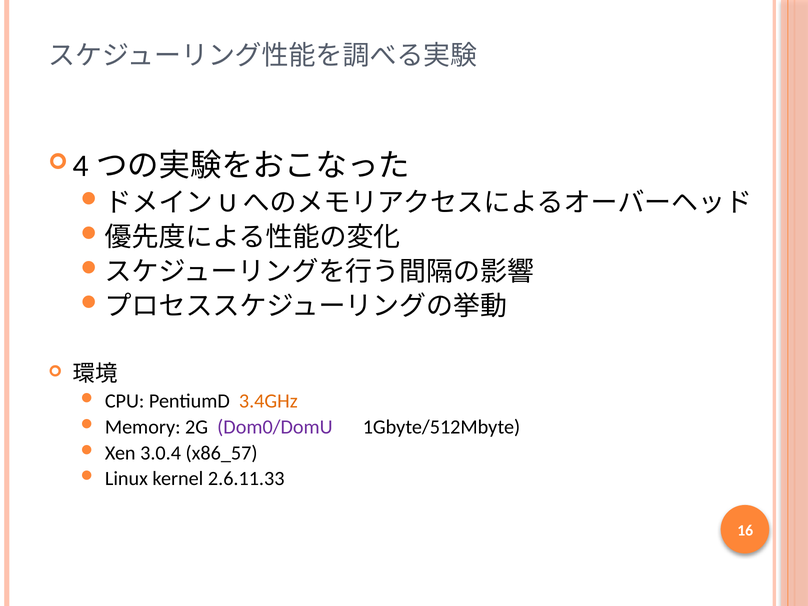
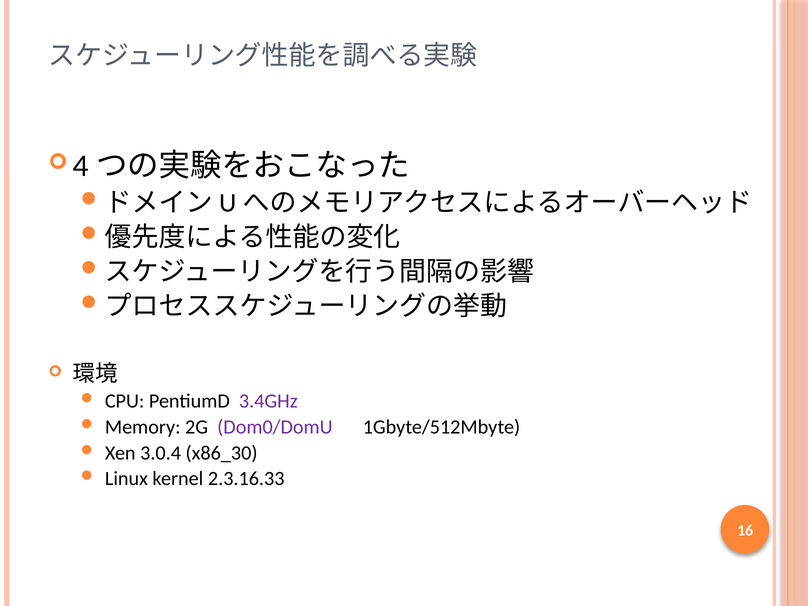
3.4GHz colour: orange -> purple (268, 401)
x86_57: x86_57 -> x86_30 (222, 453)
2.6.11.33: 2.6.11.33 -> 2.3.16.33 (246, 479)
